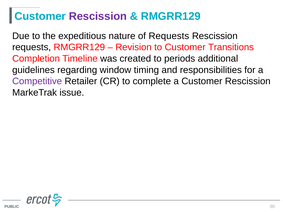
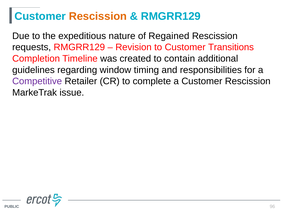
Rescission colour: purple -> orange (98, 16)
of Requests: Requests -> Regained (169, 36)
periods: periods -> contain (180, 59)
